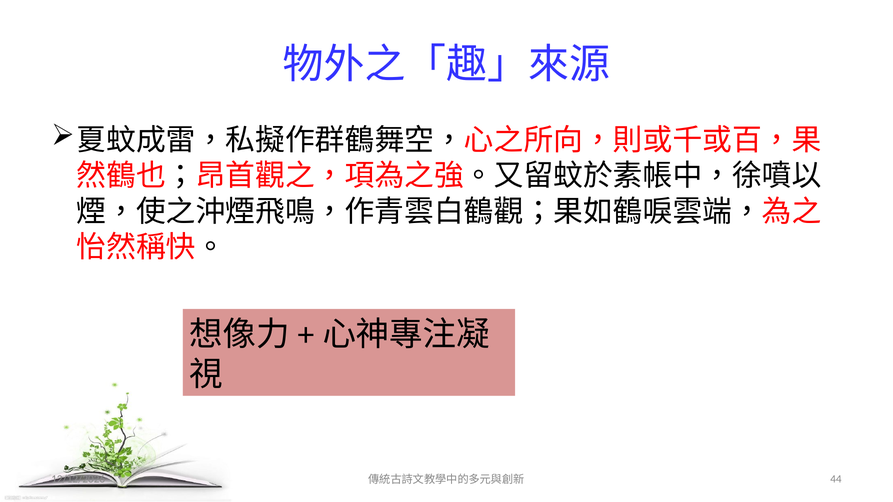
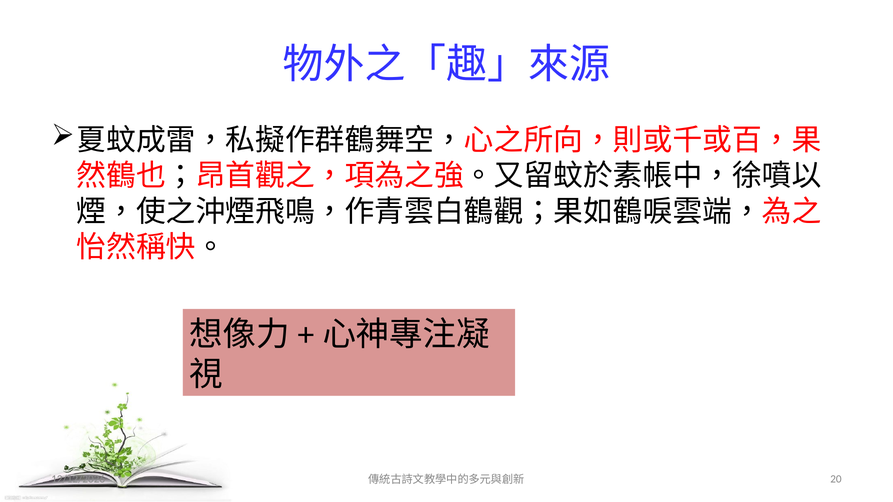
44: 44 -> 20 (836, 480)
